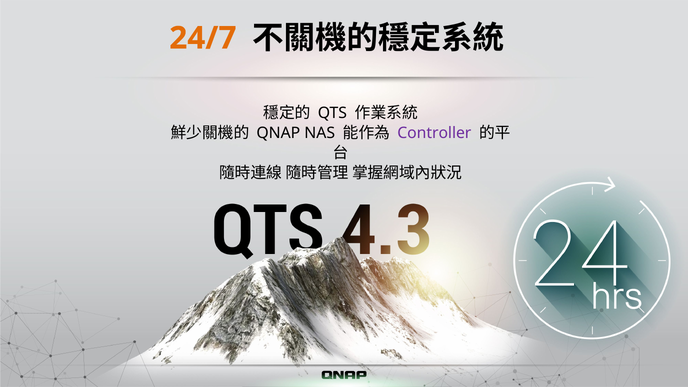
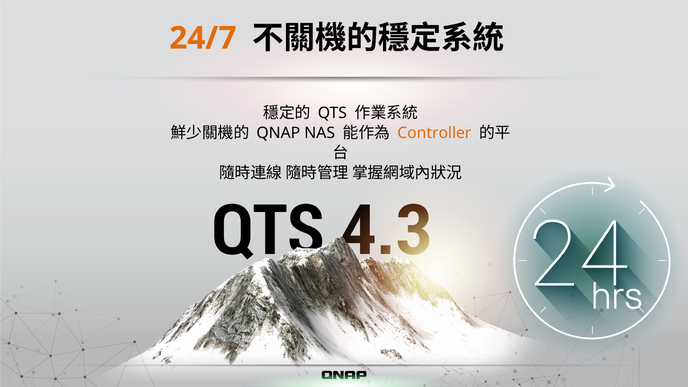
Controller colour: purple -> orange (434, 133)
